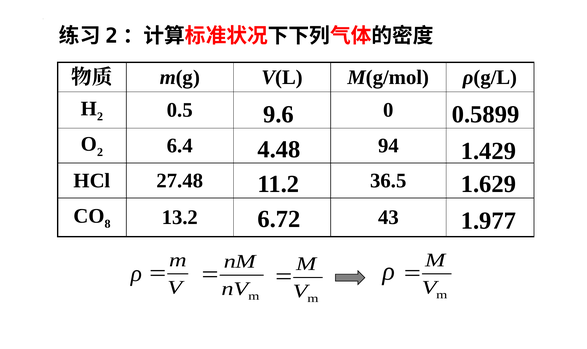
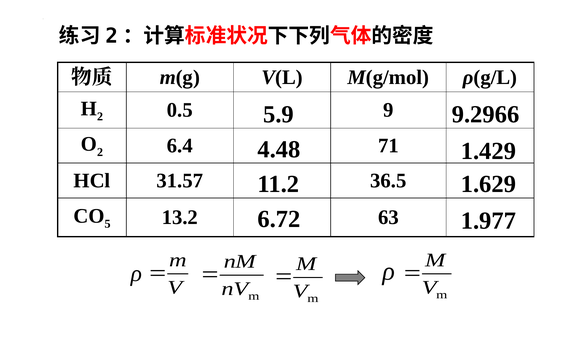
0: 0 -> 9 (388, 110)
9.6: 9.6 -> 5.9 (279, 115)
0.5899: 0.5899 -> 9.2966 (486, 115)
94: 94 -> 71 (388, 146)
27.48: 27.48 -> 31.57 (180, 181)
8: 8 -> 5 (108, 224)
43: 43 -> 63 (388, 218)
